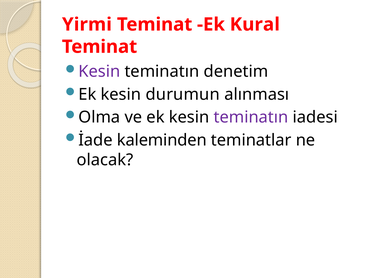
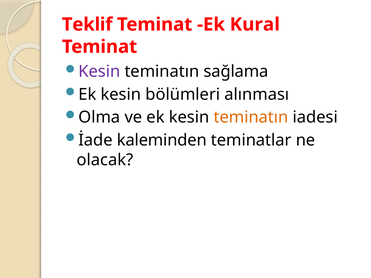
Yirmi: Yirmi -> Teklif (87, 24)
denetim: denetim -> sağlama (236, 72)
durumun: durumun -> bölümleri (183, 95)
teminatın colour: purple -> orange (251, 117)
